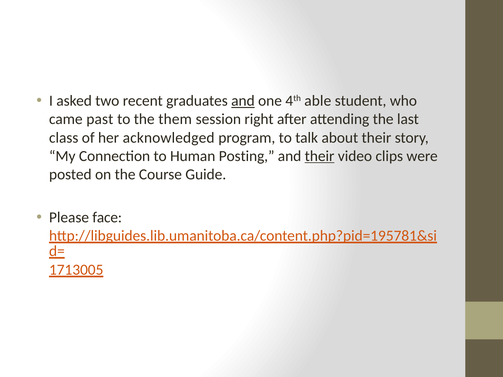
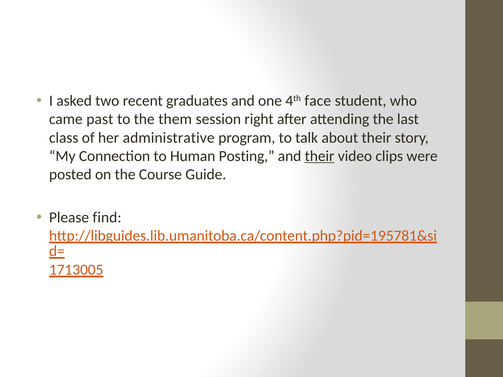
and underline: present -> none (243, 101)
able: able -> face (318, 101)
acknowledged: acknowledged -> administrative (169, 138)
face: face -> find (107, 218)
